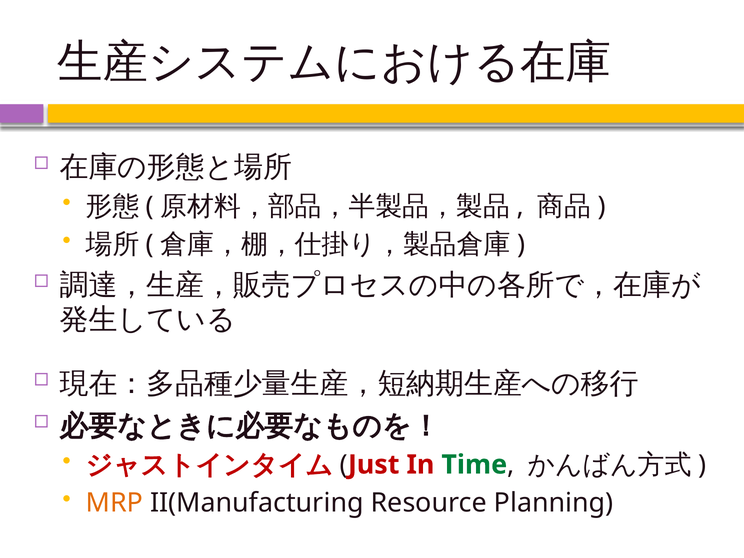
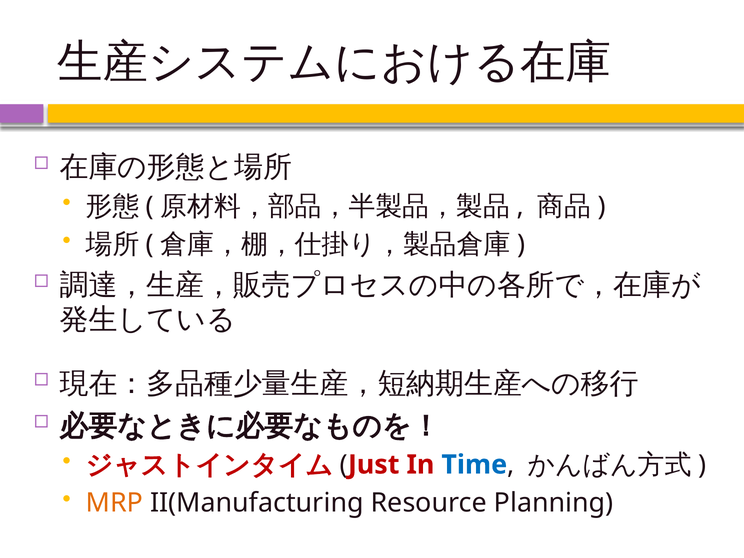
Time colour: green -> blue (474, 465)
